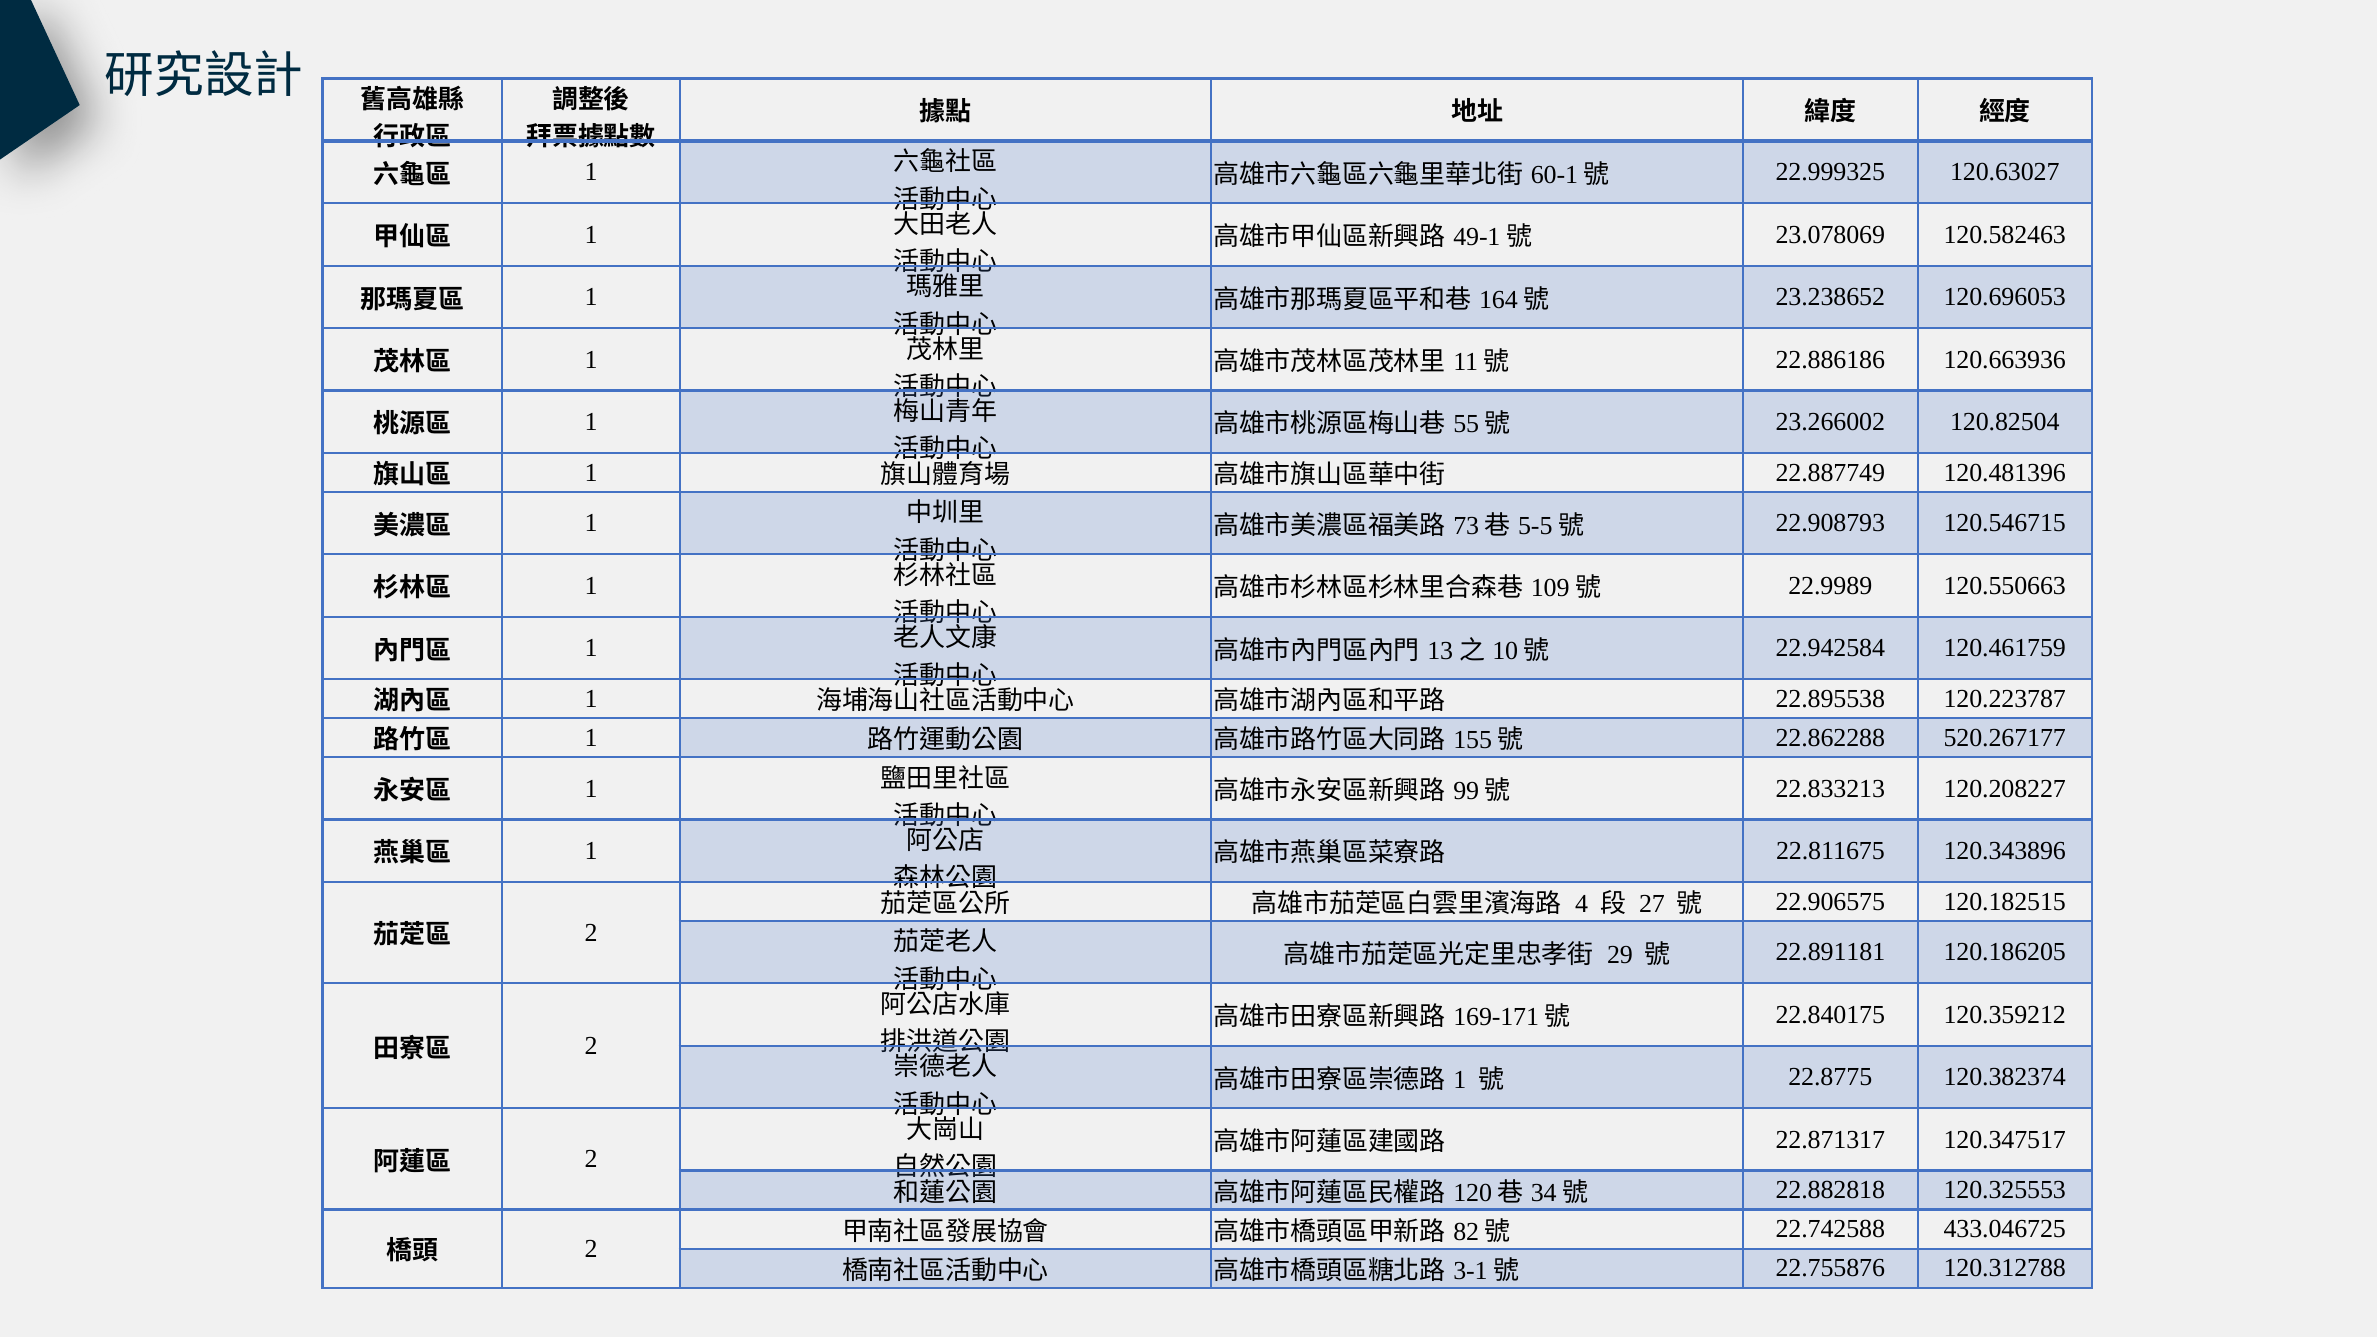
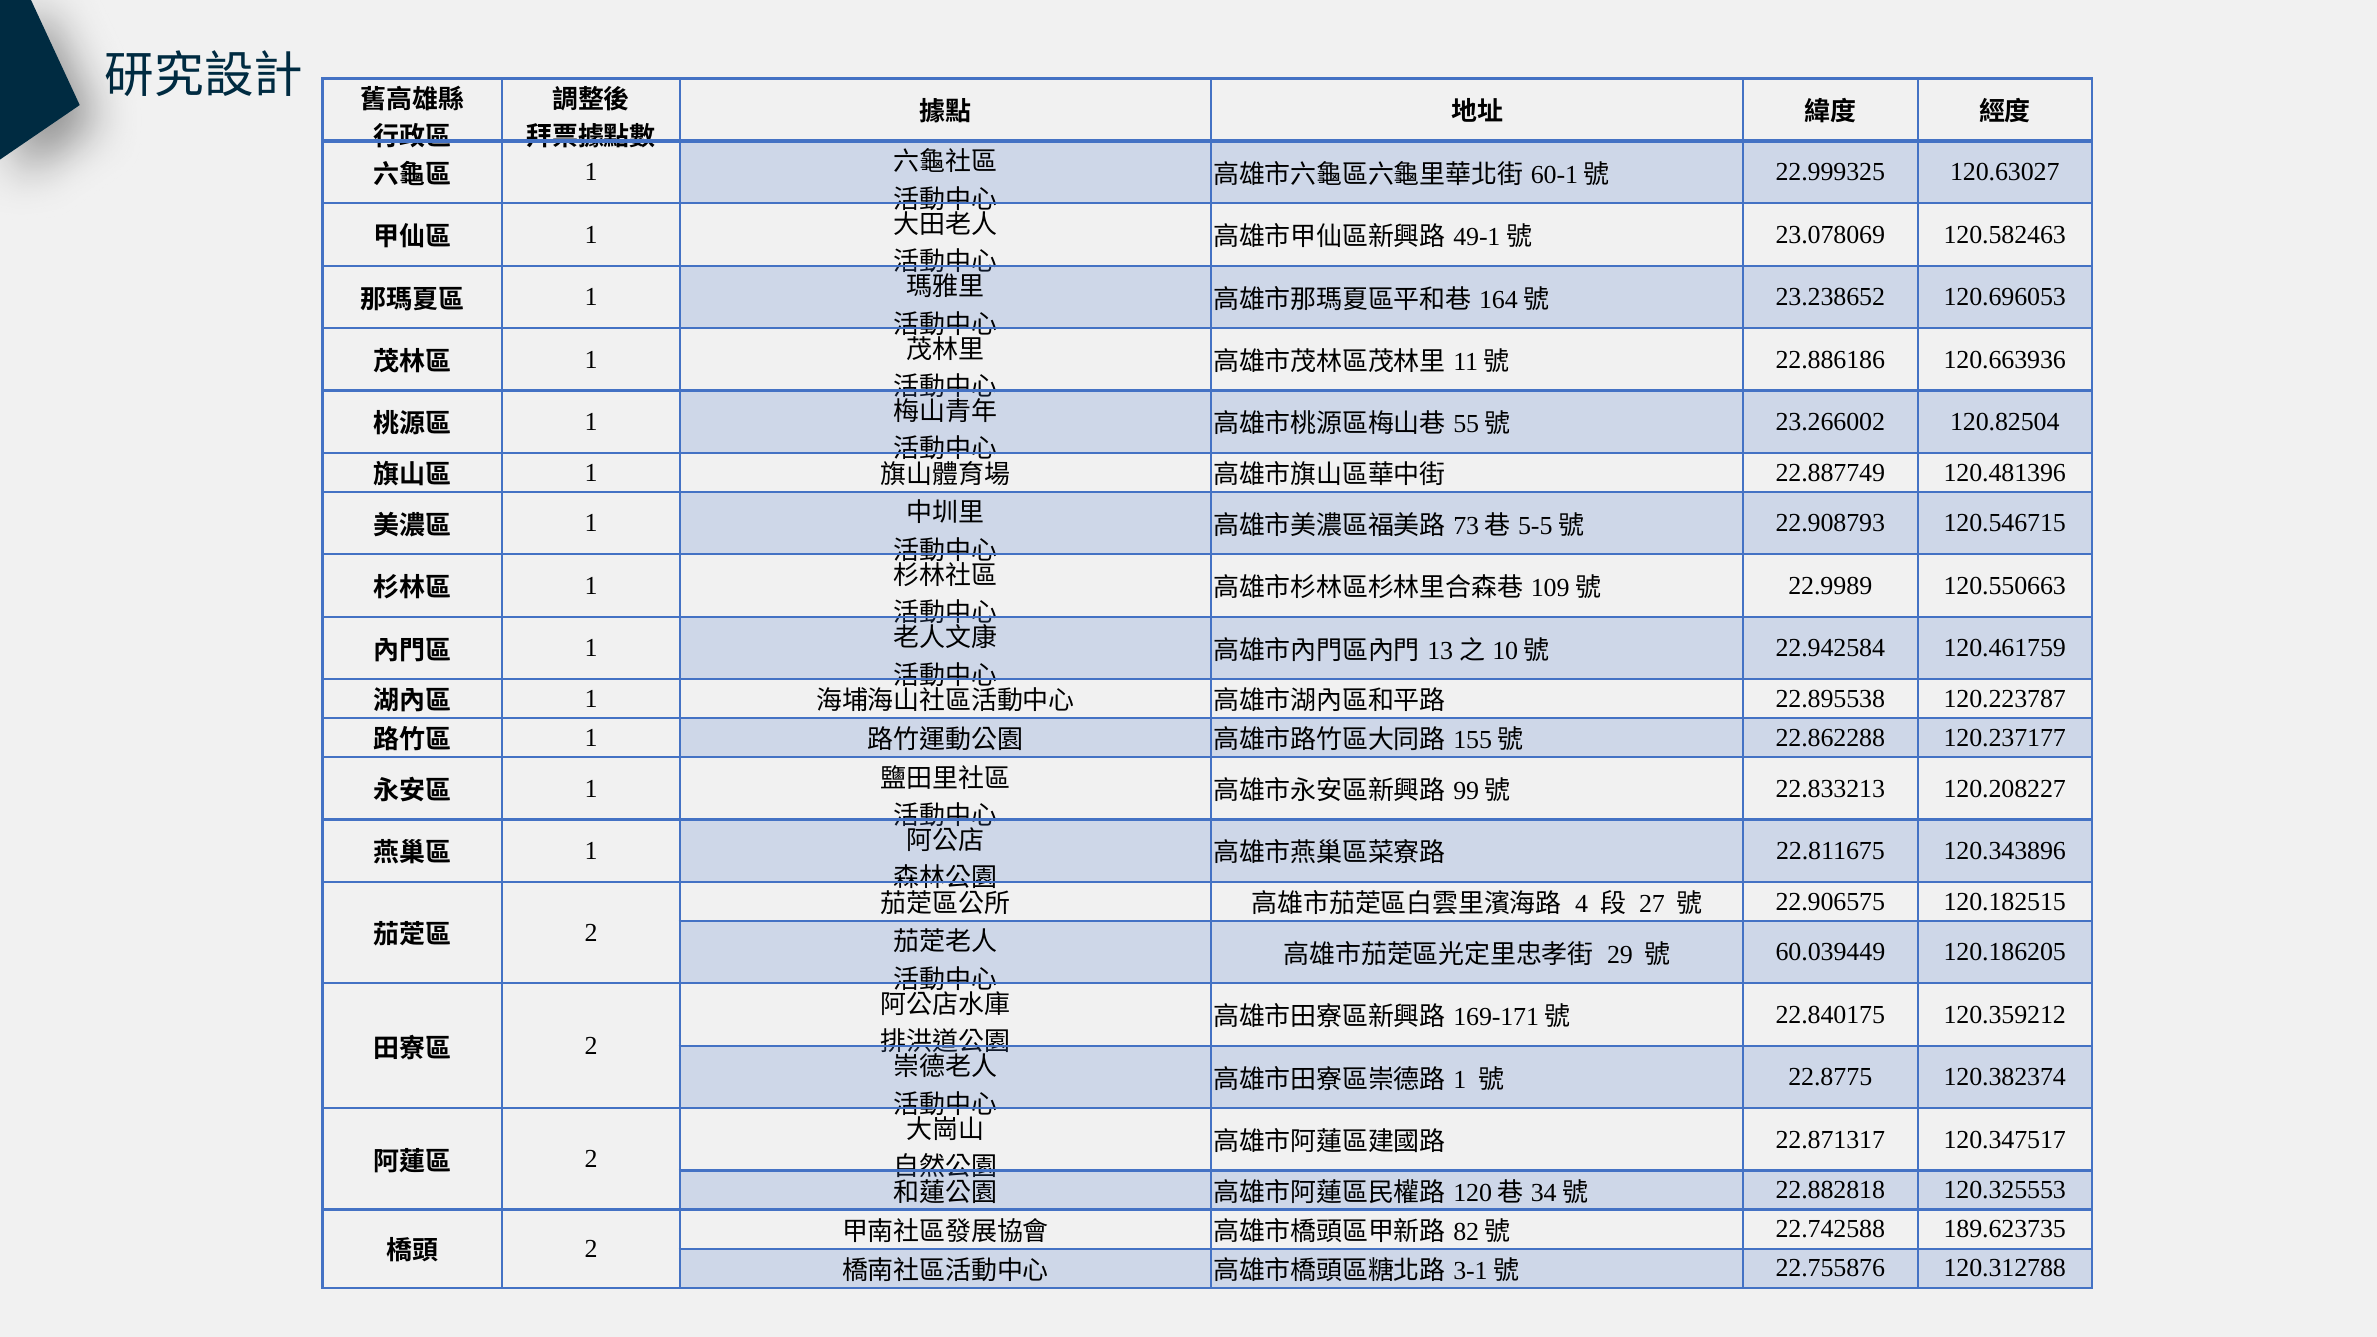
520.267177: 520.267177 -> 120.237177 (2005, 738)
22.891181: 22.891181 -> 60.039449 (1830, 952)
433.046725: 433.046725 -> 189.623735 (2005, 1229)
